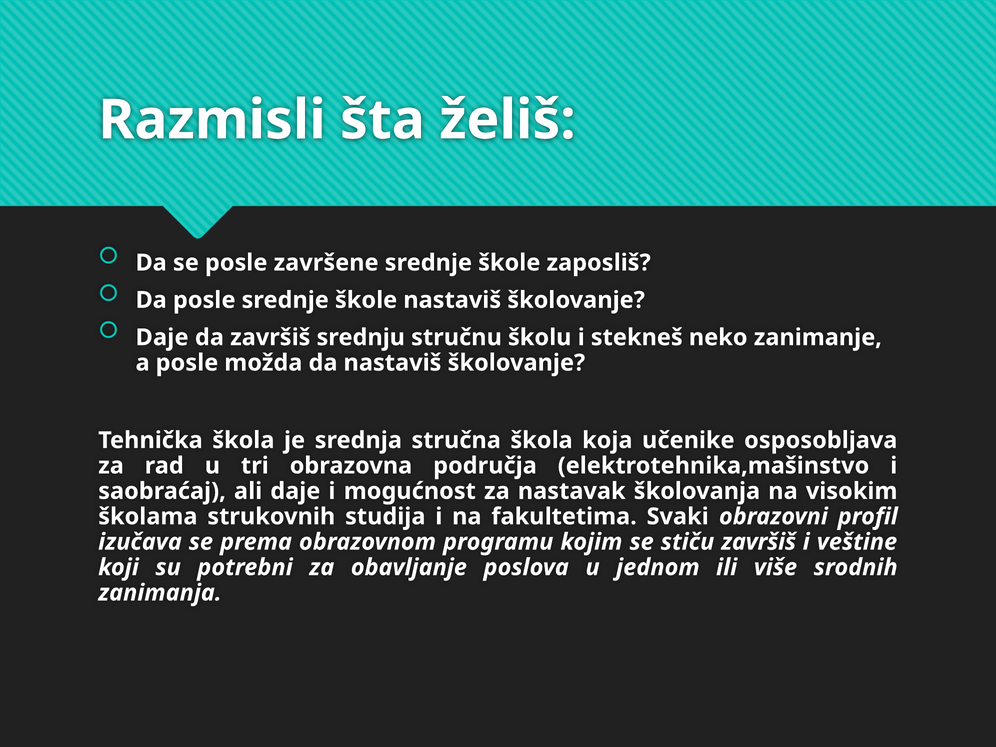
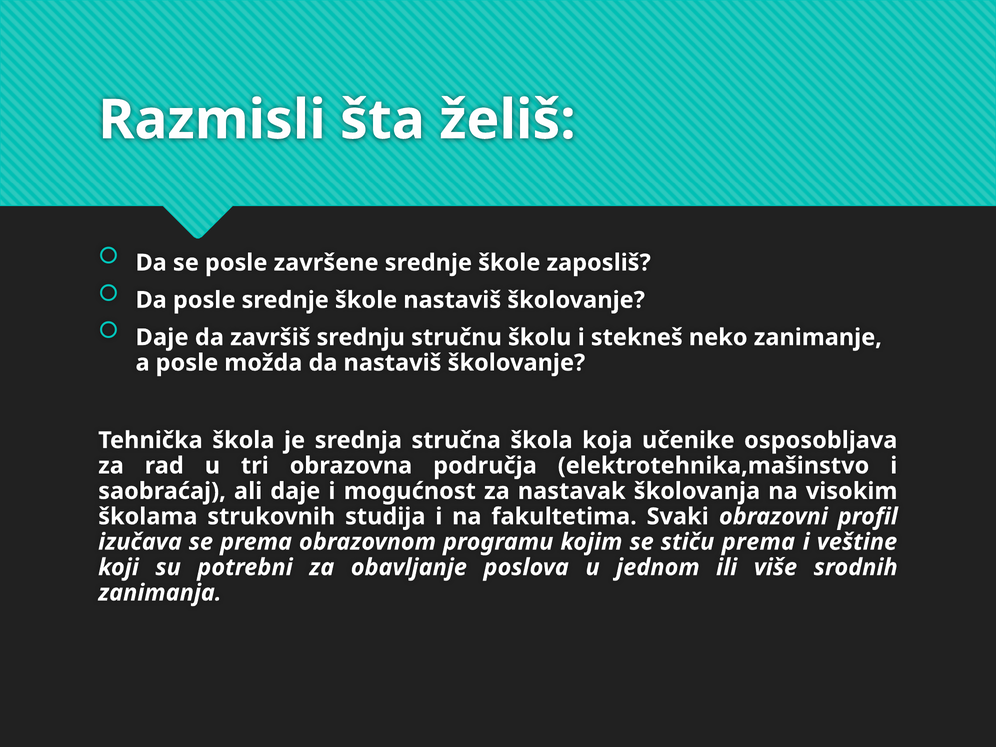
stiču završiš: završiš -> prema (758, 542)
